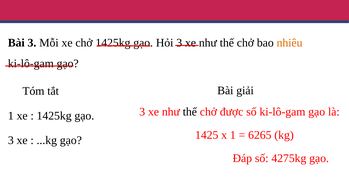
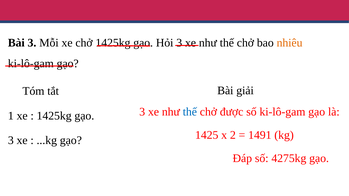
thế colour: black -> blue (190, 112)
x 1: 1 -> 2 (233, 135)
6265: 6265 -> 1491 (260, 135)
